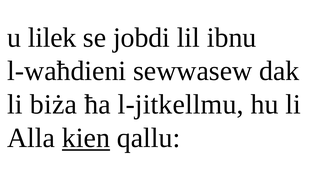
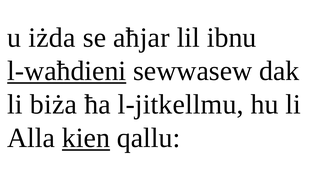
lilek: lilek -> iżda (52, 38)
jobdi: jobdi -> aħjar (141, 38)
l-waħdieni underline: none -> present (67, 71)
